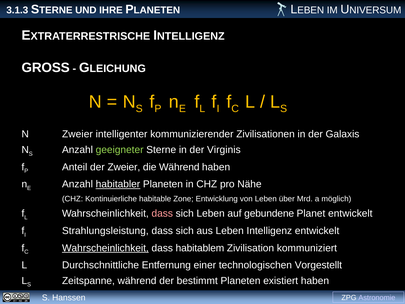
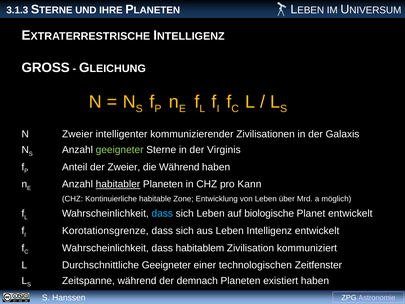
Nähe: Nähe -> Kann (249, 184)
dass colour: pink -> light blue (162, 213)
gebundene: gebundene -> biologische (269, 213)
Strahlungsleistung: Strahlungsleistung -> Korotationsgrenze (105, 231)
Wahrscheinlichkeit underline: present -> none (105, 248)
Durchschnittliche Entfernung: Entfernung -> Geeigneter (166, 265)
Vorgestellt: Vorgestellt -> Zeitfenster (318, 265)
bestimmt: bestimmt -> demnach (197, 281)
